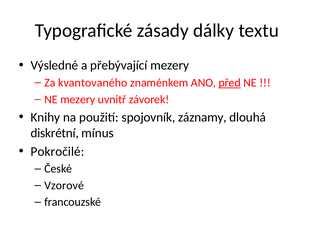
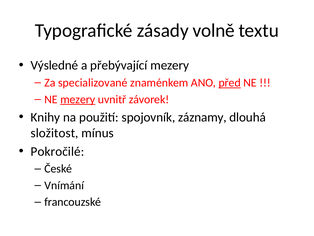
dálky: dálky -> volně (214, 30)
kvantovaného: kvantovaného -> specializované (93, 83)
mezery underline: none -> present (78, 99)
diskrétní: diskrétní -> složitost (55, 133)
Vzorové: Vzorové -> Vnímání (64, 185)
